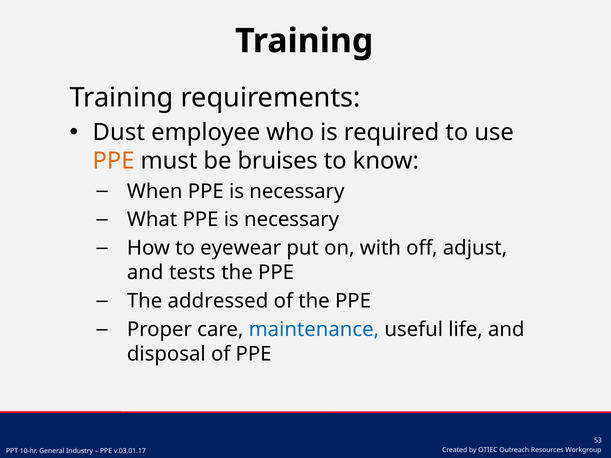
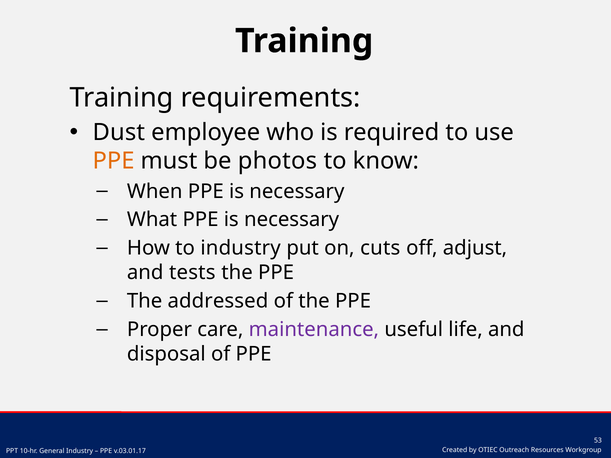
bruises: bruises -> photos (277, 161)
to eyewear: eyewear -> industry (241, 248)
with: with -> cuts (380, 248)
maintenance colour: blue -> purple (314, 330)
